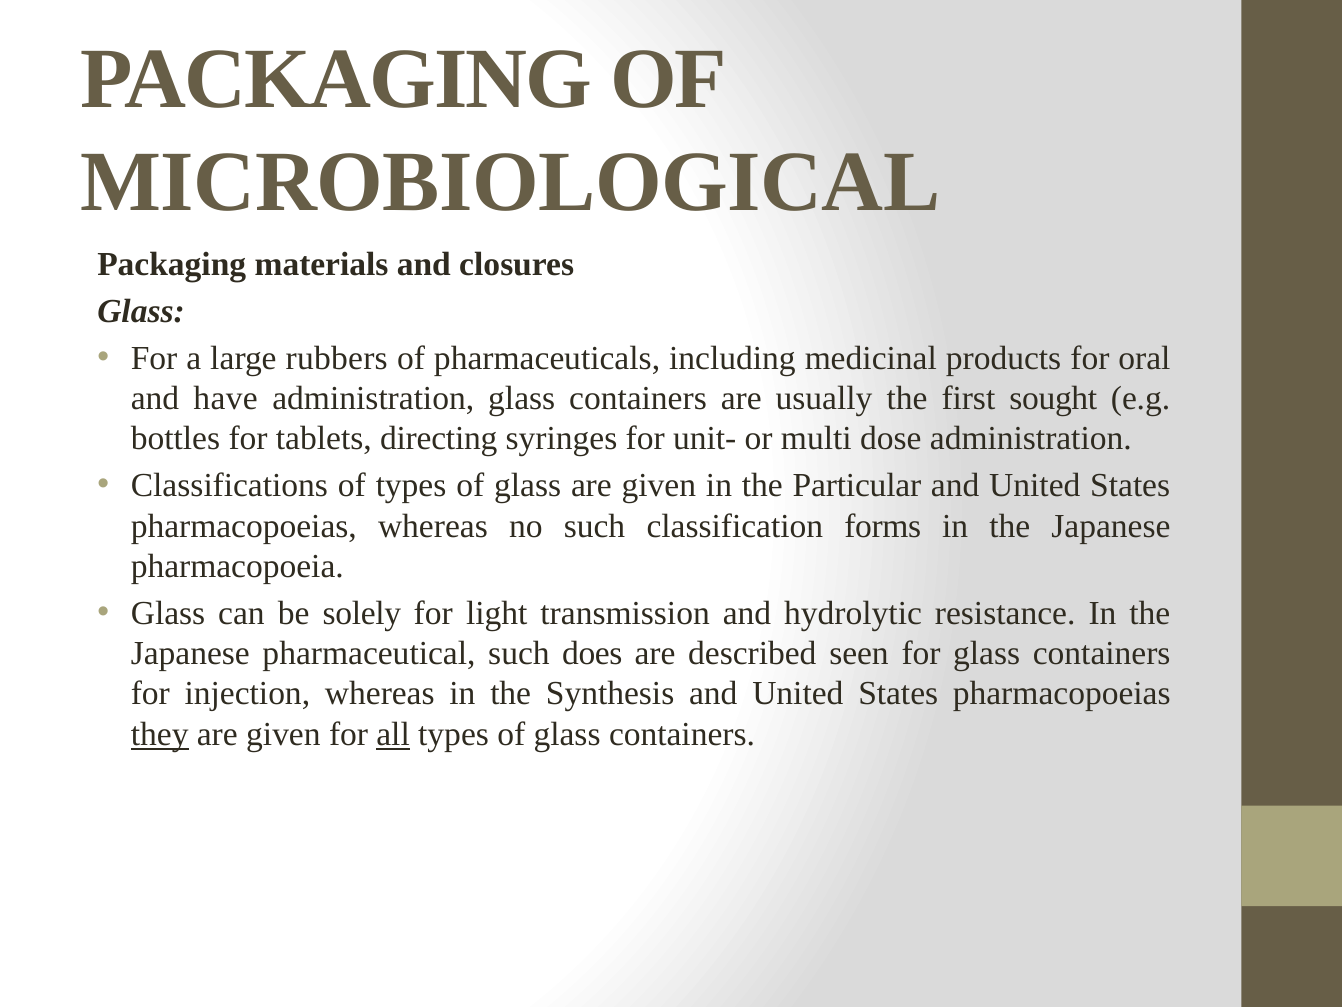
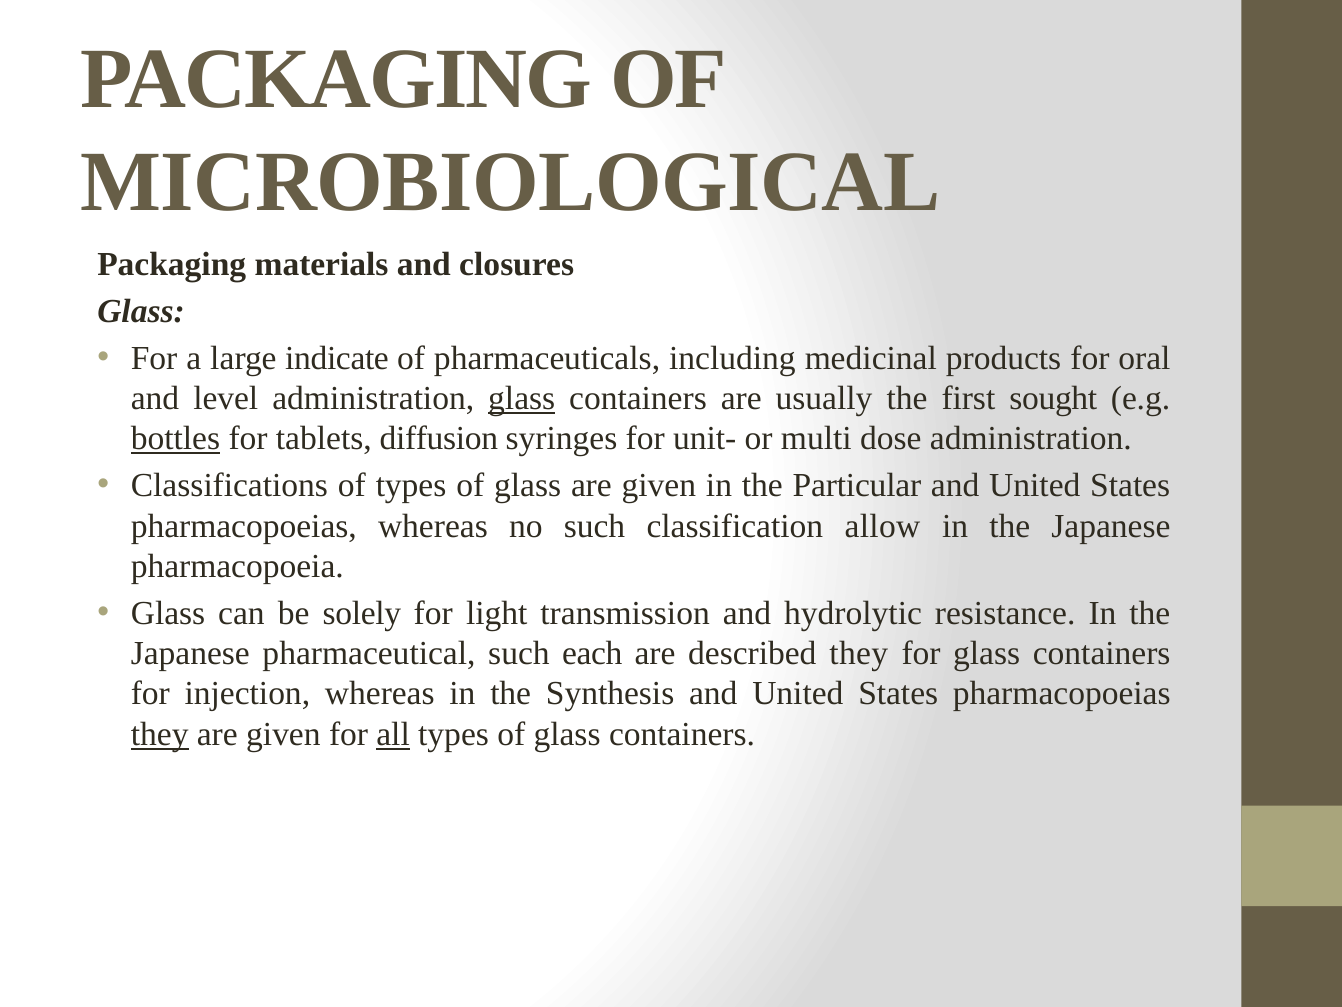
rubbers: rubbers -> indicate (337, 358)
have: have -> level (226, 398)
glass underline: none -> present (522, 398)
bottles underline: none -> present (175, 438)
directing: directing -> diffusion (439, 438)
forms: forms -> allow (882, 526)
does: does -> each (592, 653)
described seen: seen -> they (859, 653)
